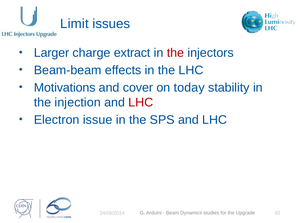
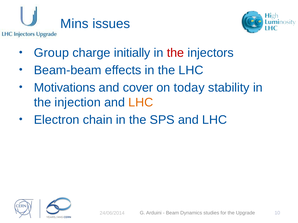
Limit: Limit -> Mins (74, 24)
Larger: Larger -> Group (51, 53)
extract: extract -> initially (132, 53)
LHC colour: red -> orange (141, 103)
issue: issue -> chain (98, 120)
